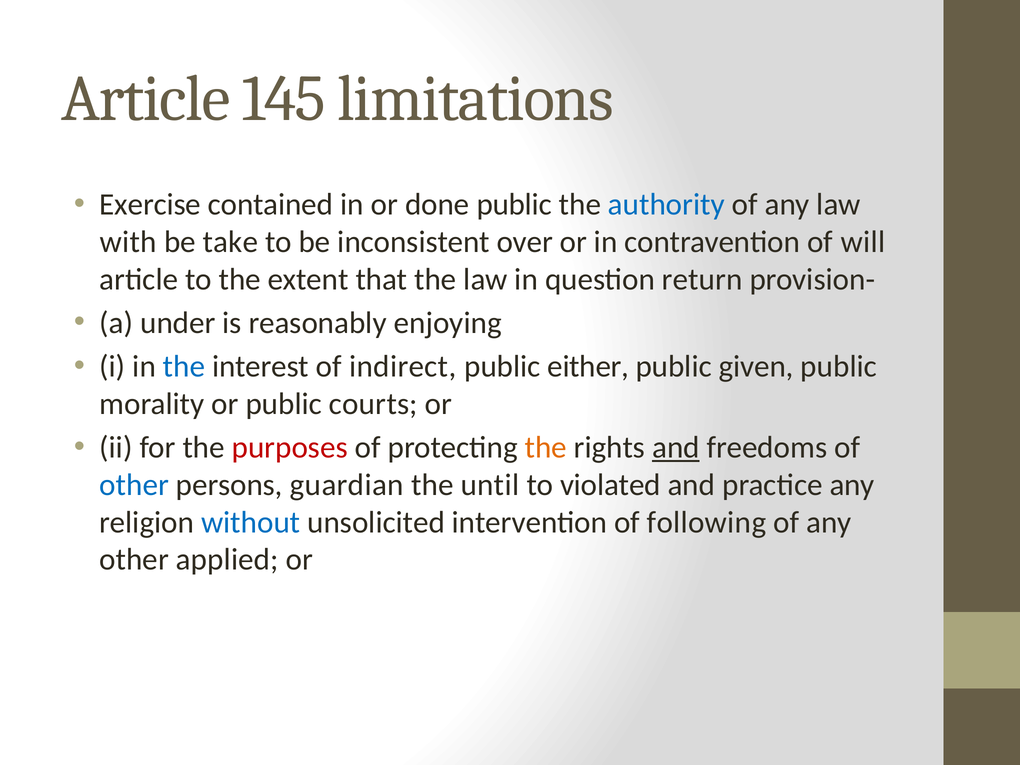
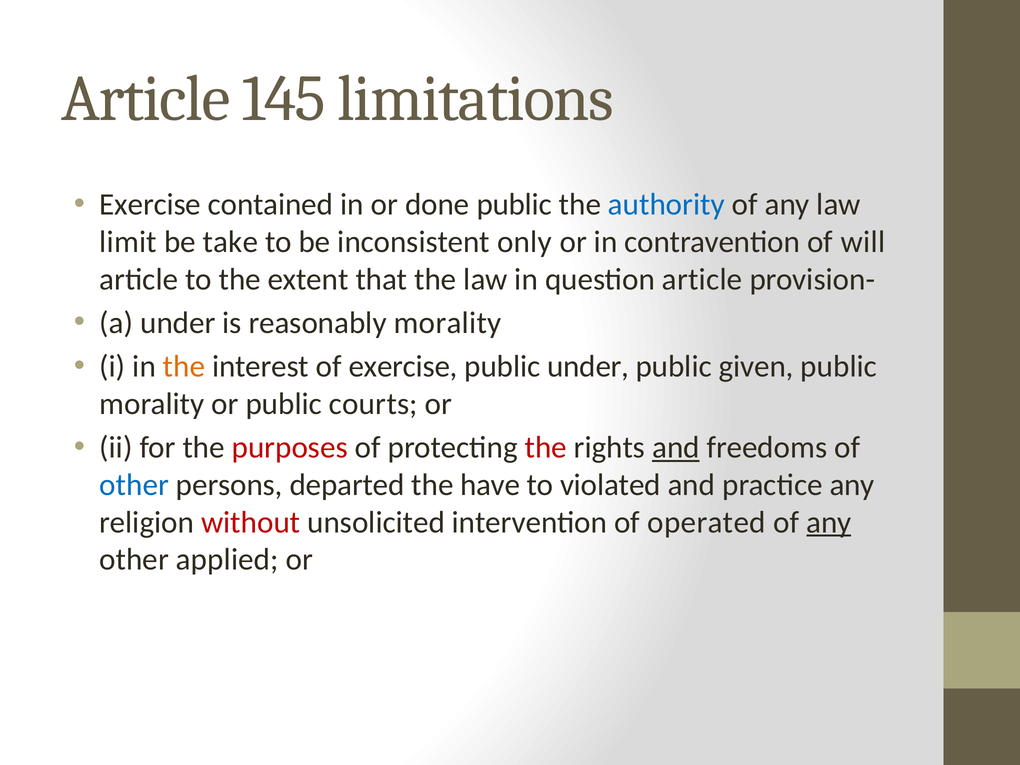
with: with -> limit (128, 242)
over: over -> only (525, 242)
question return: return -> article (702, 279)
reasonably enjoying: enjoying -> morality (448, 323)
the colour: blue -> orange (184, 366)
of indirect: indirect -> exercise (403, 366)
public either: either -> under (588, 366)
the colour: orange -> red (546, 447)
guardian: guardian -> departed (347, 485)
until: until -> have (490, 485)
without colour: blue -> red (251, 522)
following: following -> operated (707, 522)
any underline: none -> present (829, 522)
